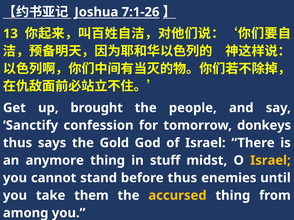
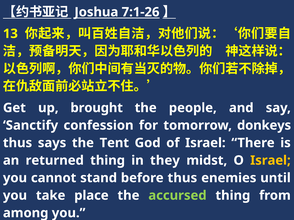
Gold: Gold -> Tent (114, 143)
anymore: anymore -> returned (55, 161)
stuff: stuff -> they (165, 161)
them: them -> place (91, 196)
accursed colour: yellow -> light green (177, 196)
